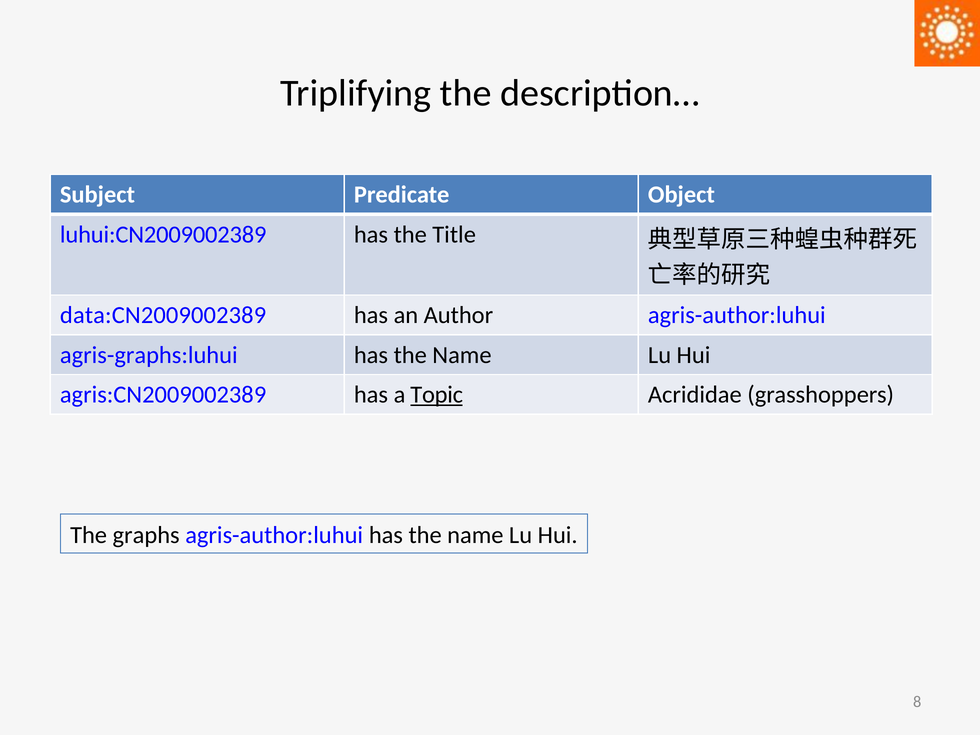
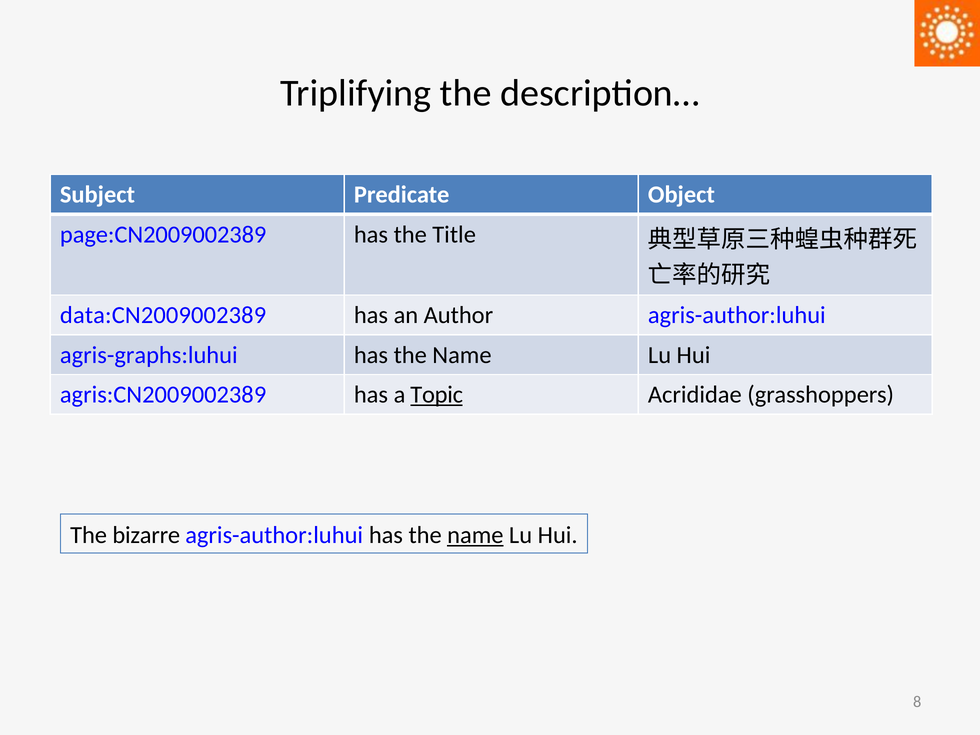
luhui:CN2009002389: luhui:CN2009002389 -> page:CN2009002389 (163, 234)
graphs: graphs -> bizarre (146, 535)
name underline: none -> present (475, 535)
